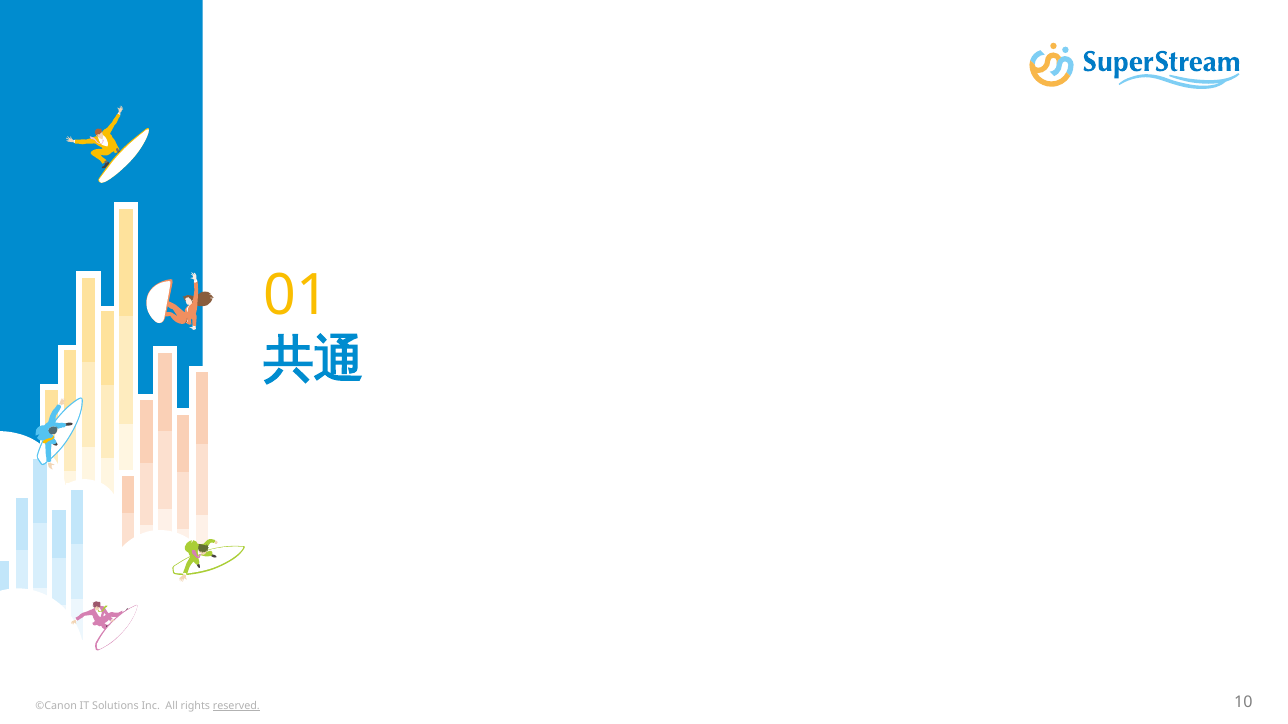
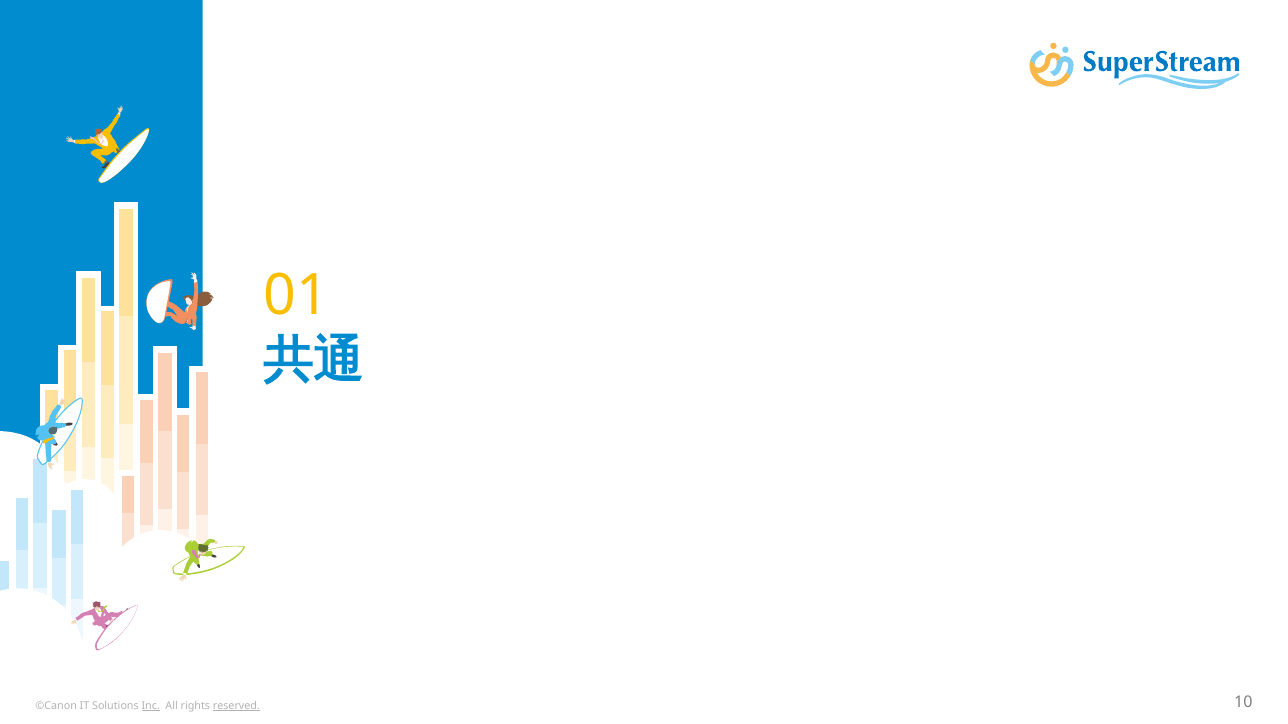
Inc underline: none -> present (151, 706)
